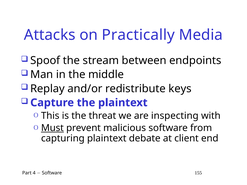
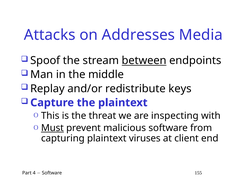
Practically: Practically -> Addresses (138, 35)
between underline: none -> present (144, 61)
debate: debate -> viruses (145, 139)
